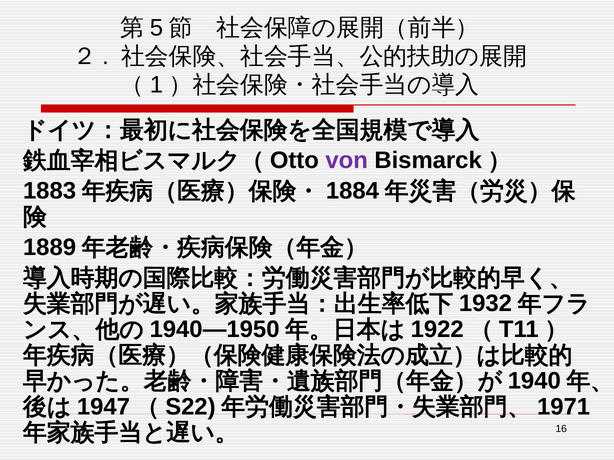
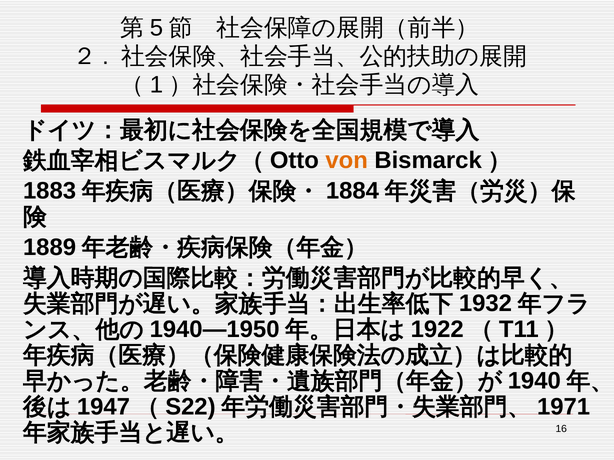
von colour: purple -> orange (347, 161)
